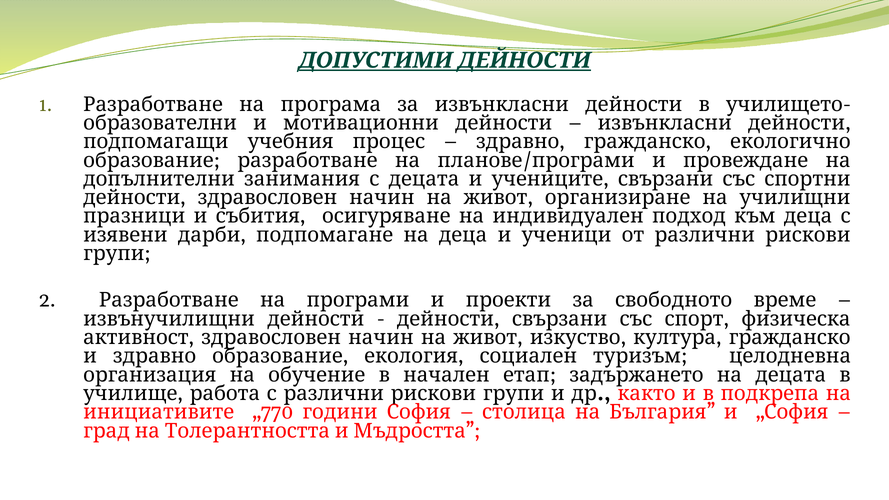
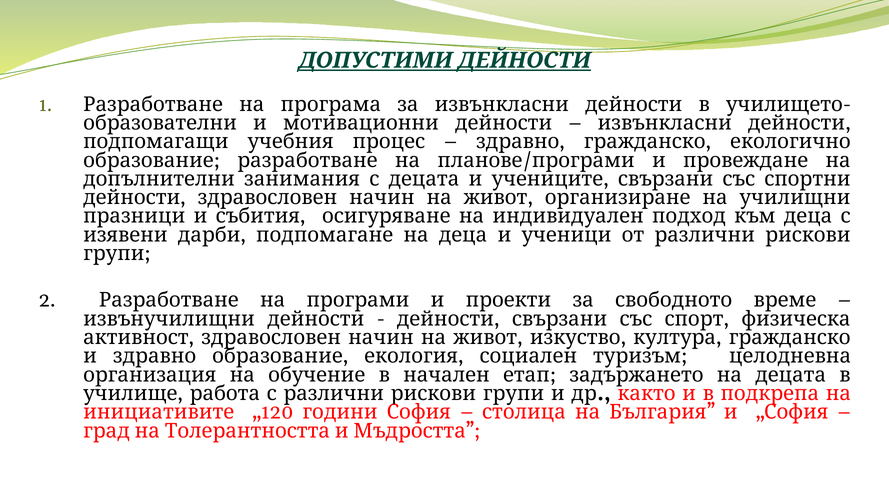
„770: „770 -> „120 (273, 412)
